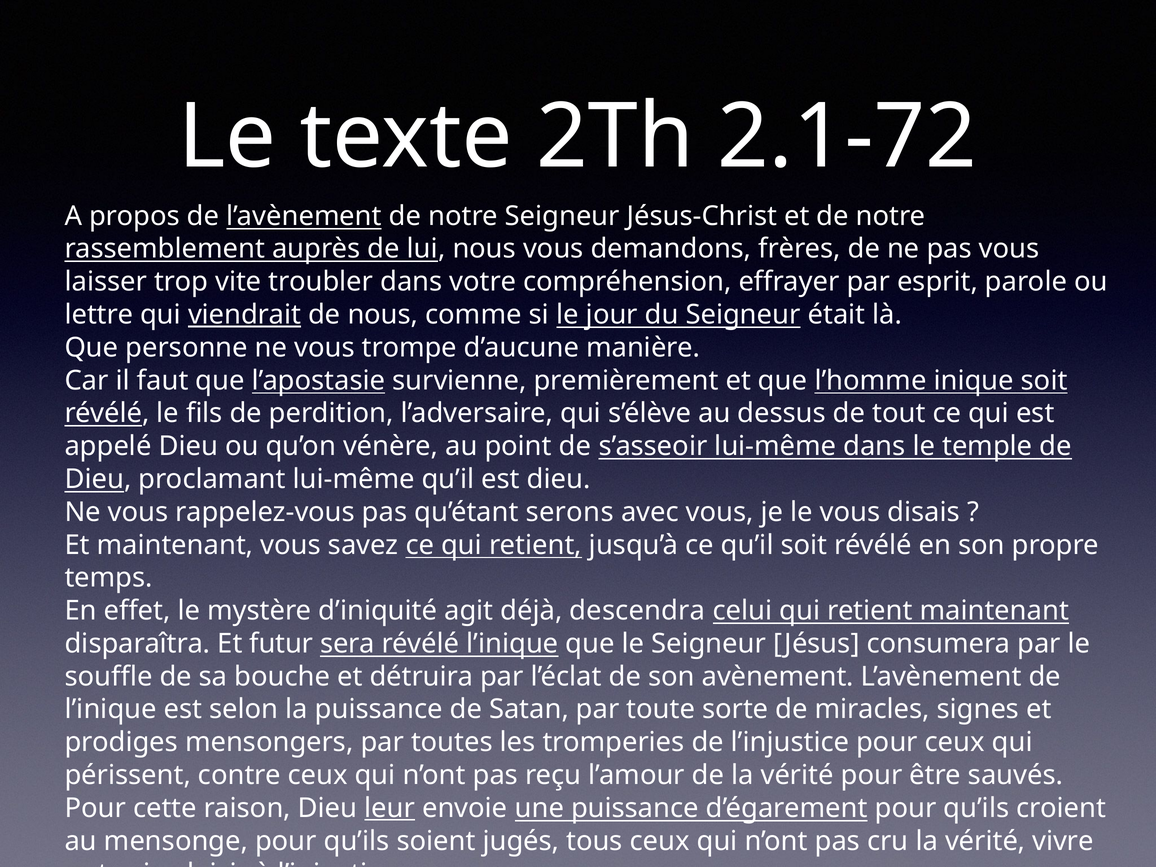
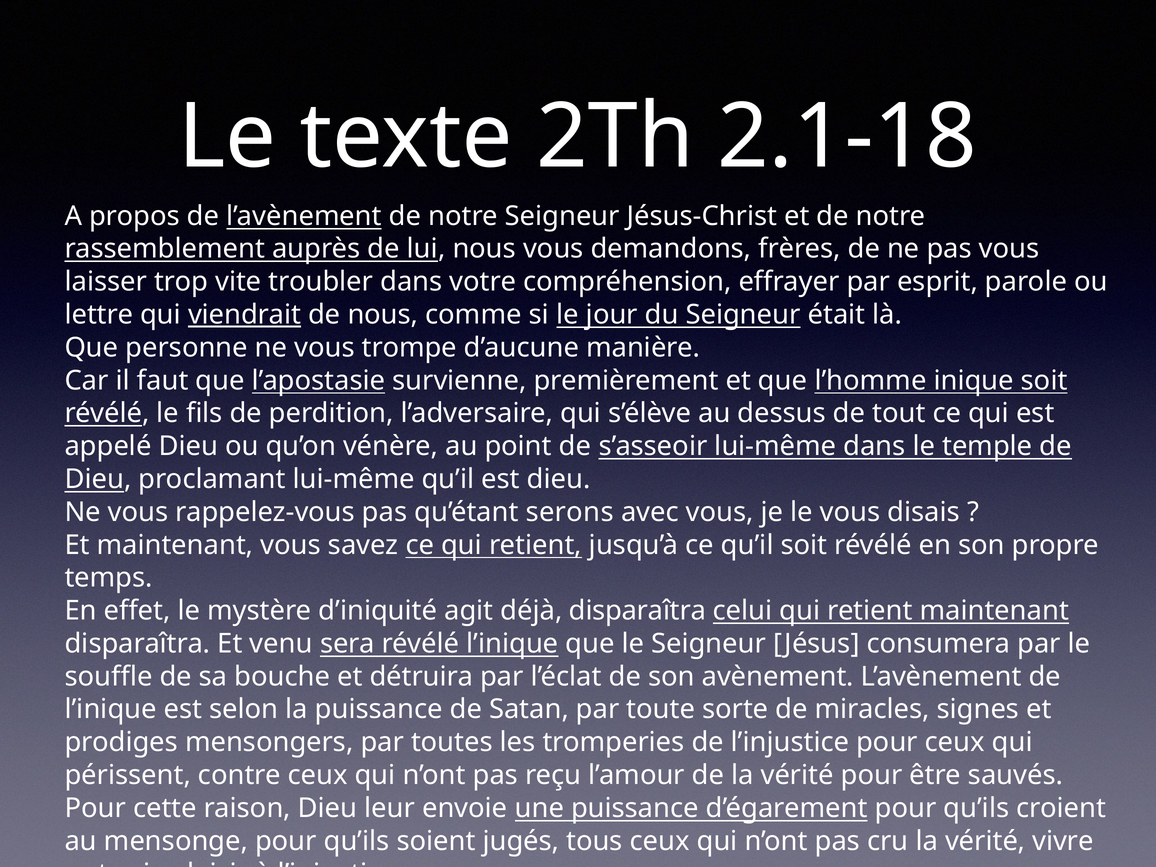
2.1-72: 2.1-72 -> 2.1-18 (847, 137)
déjà descendra: descendra -> disparaîtra (637, 611)
futur: futur -> venu (281, 644)
leur underline: present -> none (390, 808)
